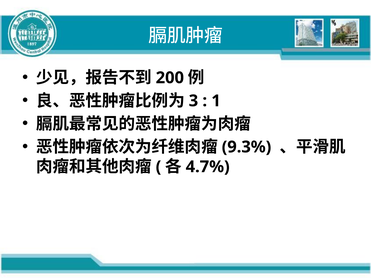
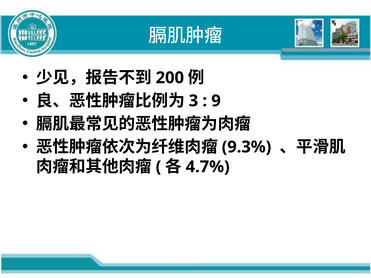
1: 1 -> 9 (216, 101)
